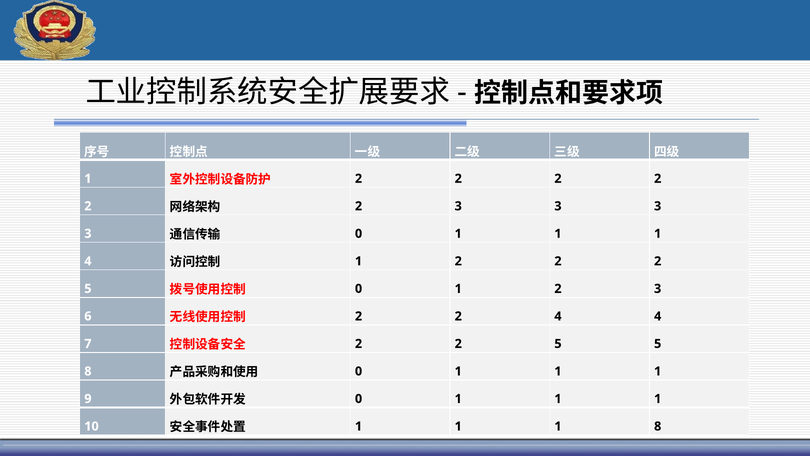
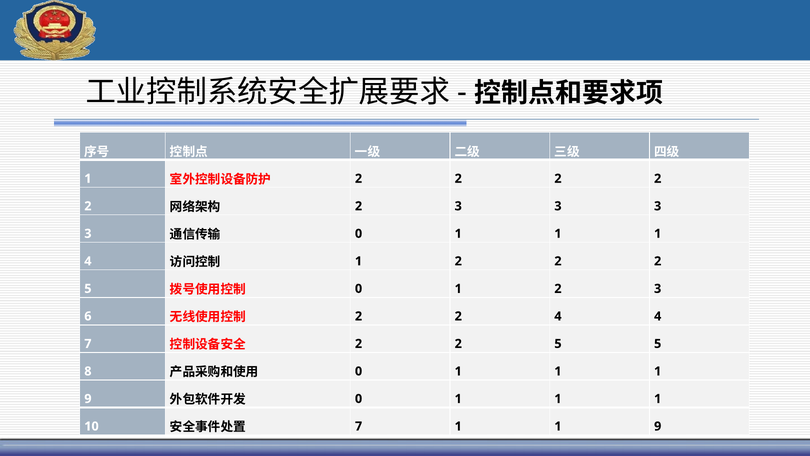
1: 1 -> 7 (359, 426)
8: 8 -> 9 (658, 426)
